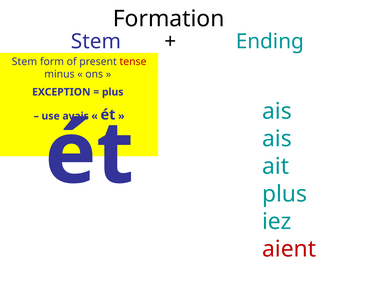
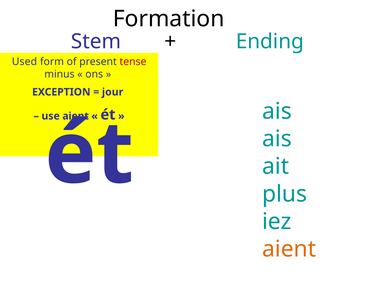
Stem: Stem -> Used (24, 62)
plus: plus -> jour (113, 92)
use avais: avais -> aient (76, 116)
aient colour: red -> orange (289, 248)
